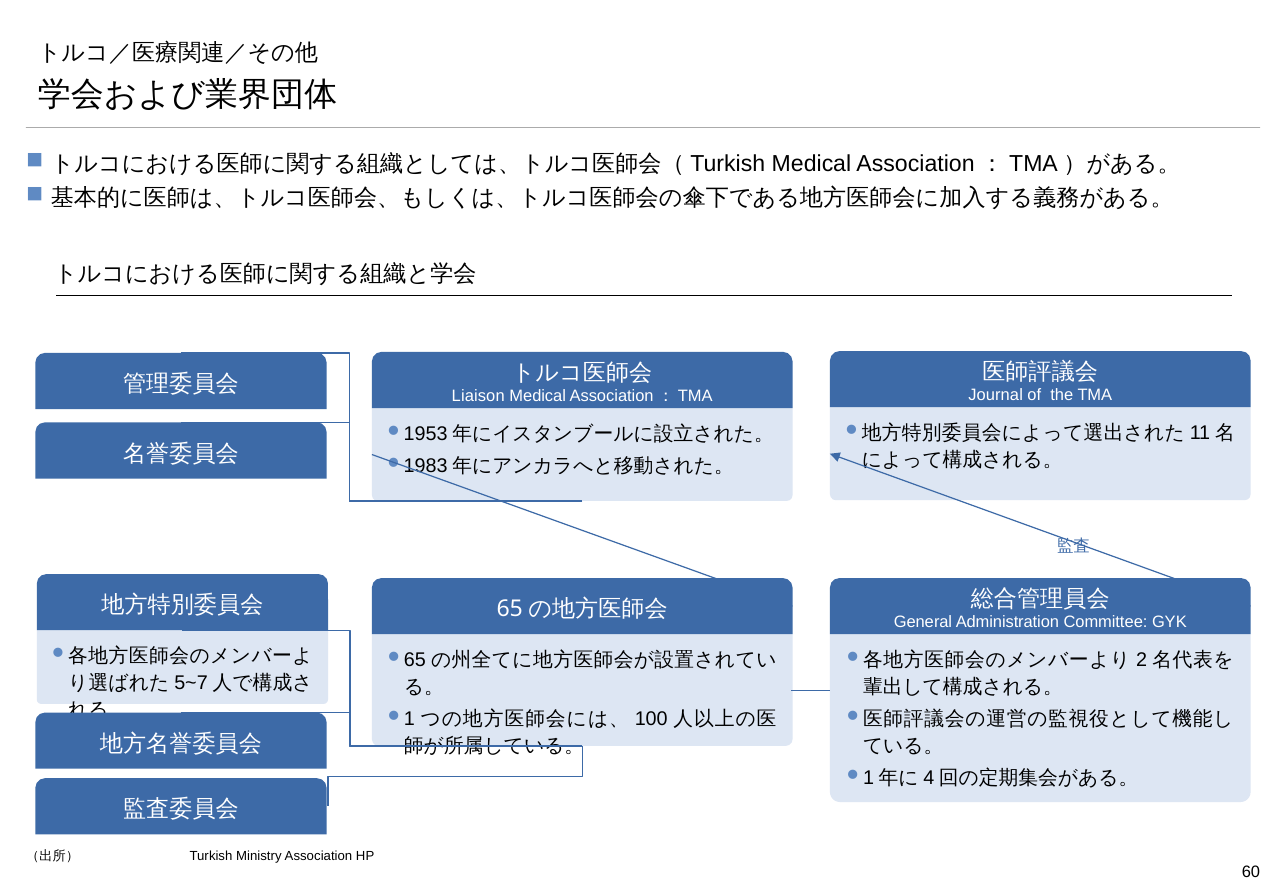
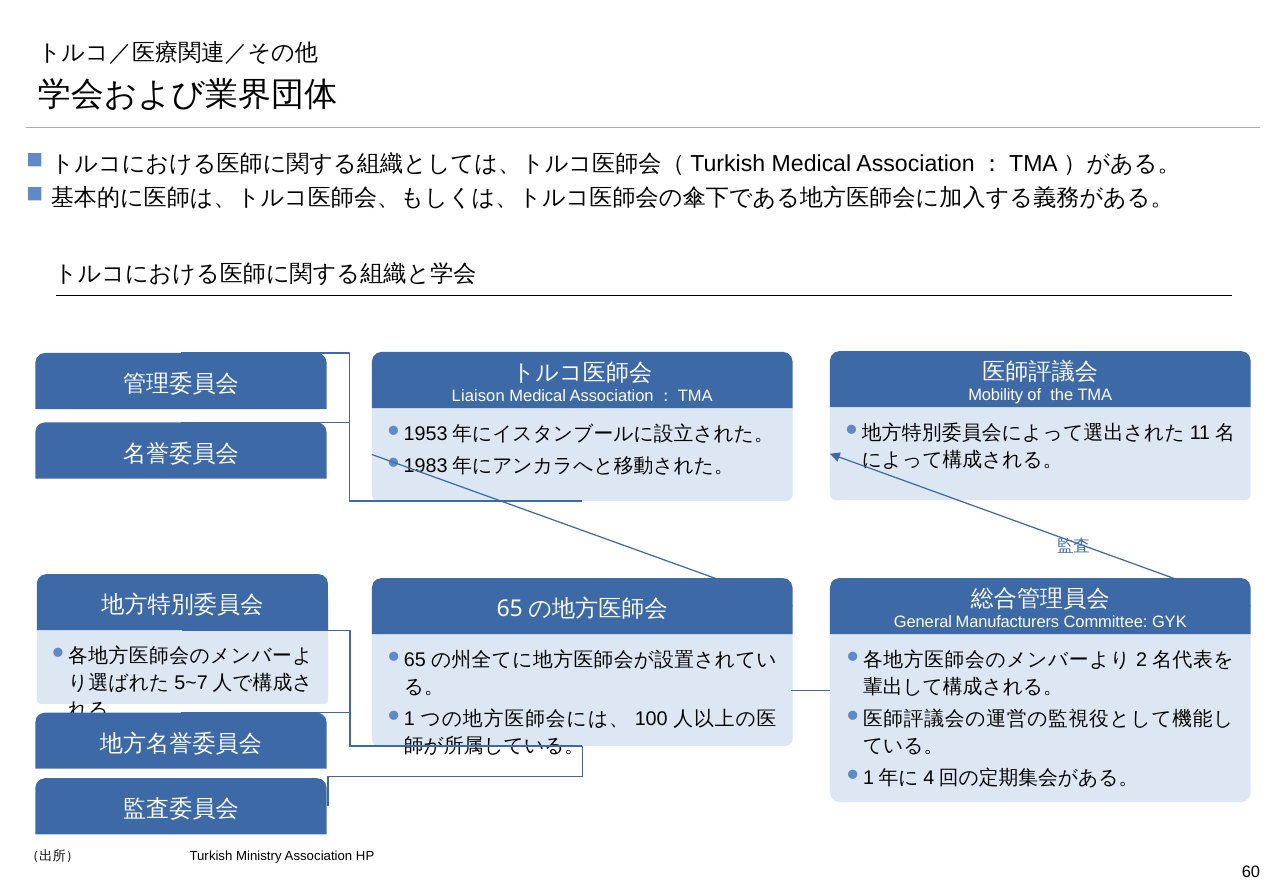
Journal: Journal -> Mobility (996, 395)
Administration: Administration -> Manufacturers (1007, 622)
